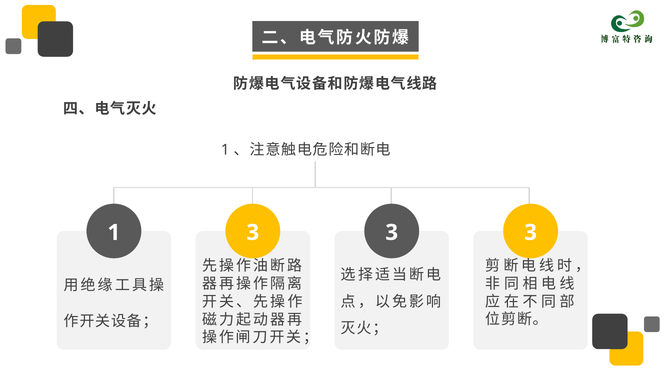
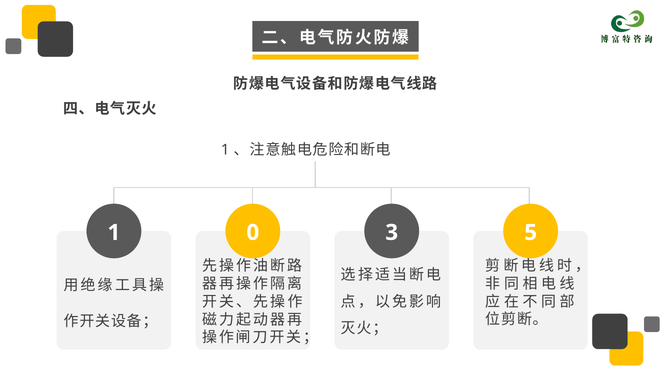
1 3: 3 -> 0 (253, 233)
3: 3 -> 5 (531, 233)
